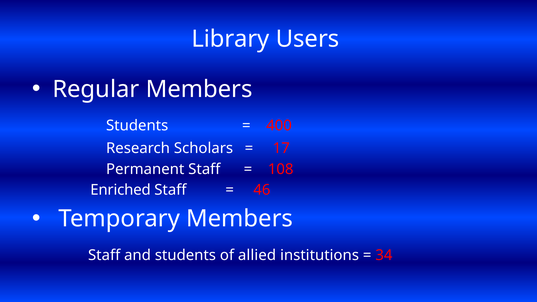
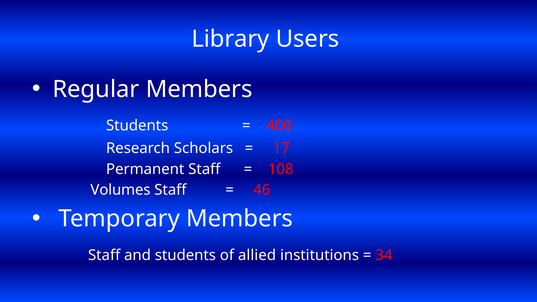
Enriched: Enriched -> Volumes (120, 190)
